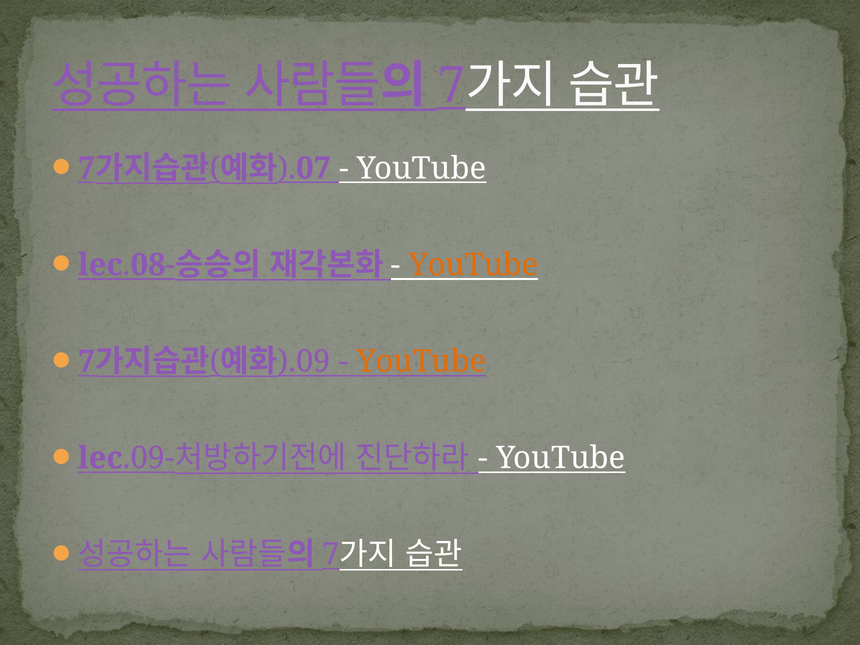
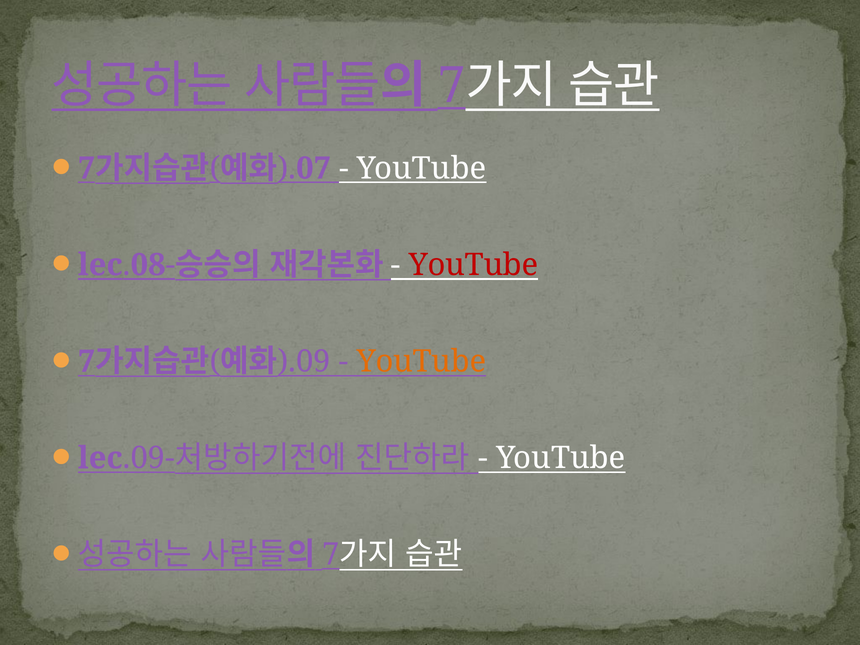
YouTube colour: orange -> red (473, 265)
